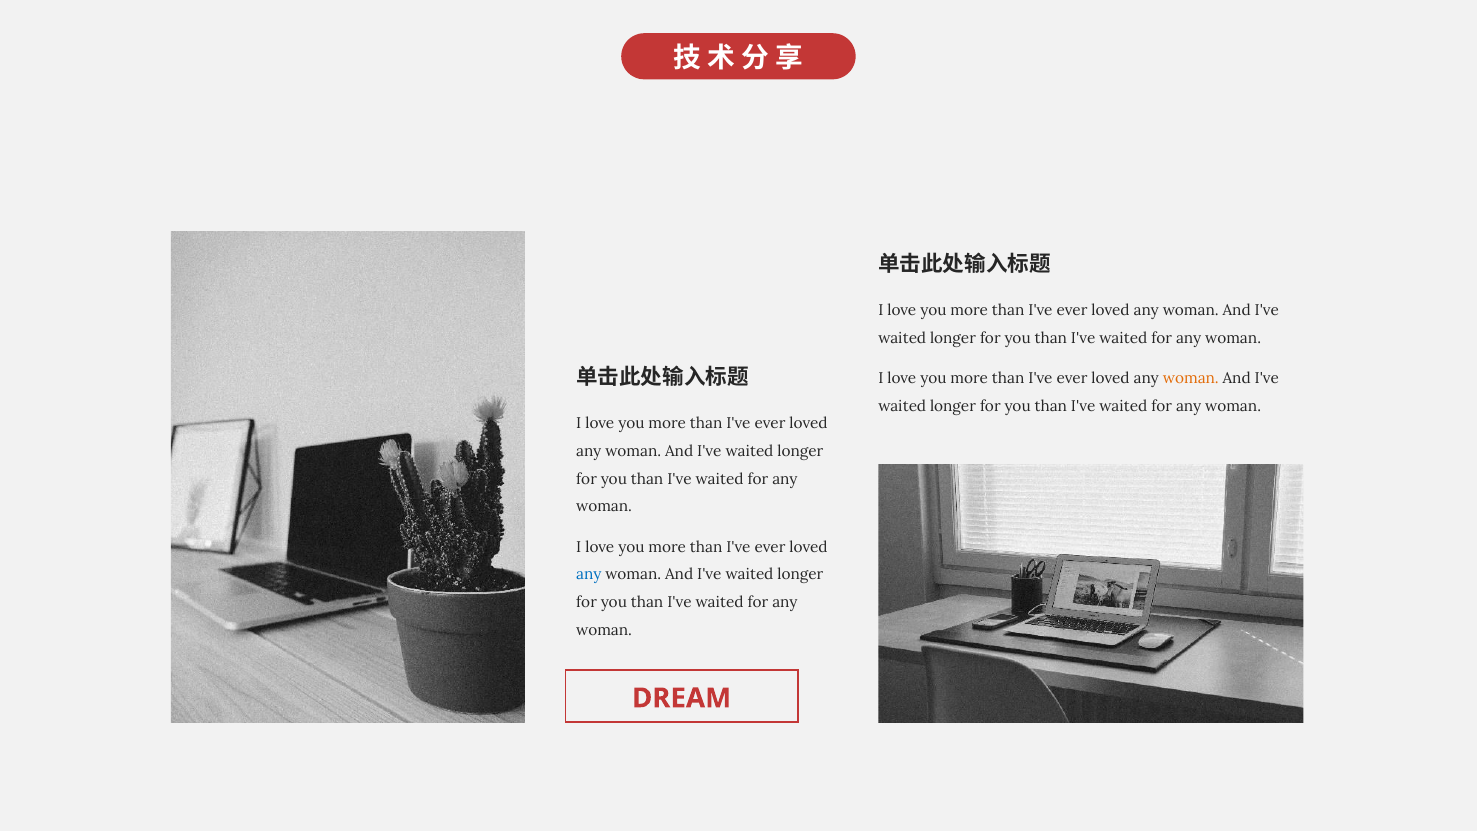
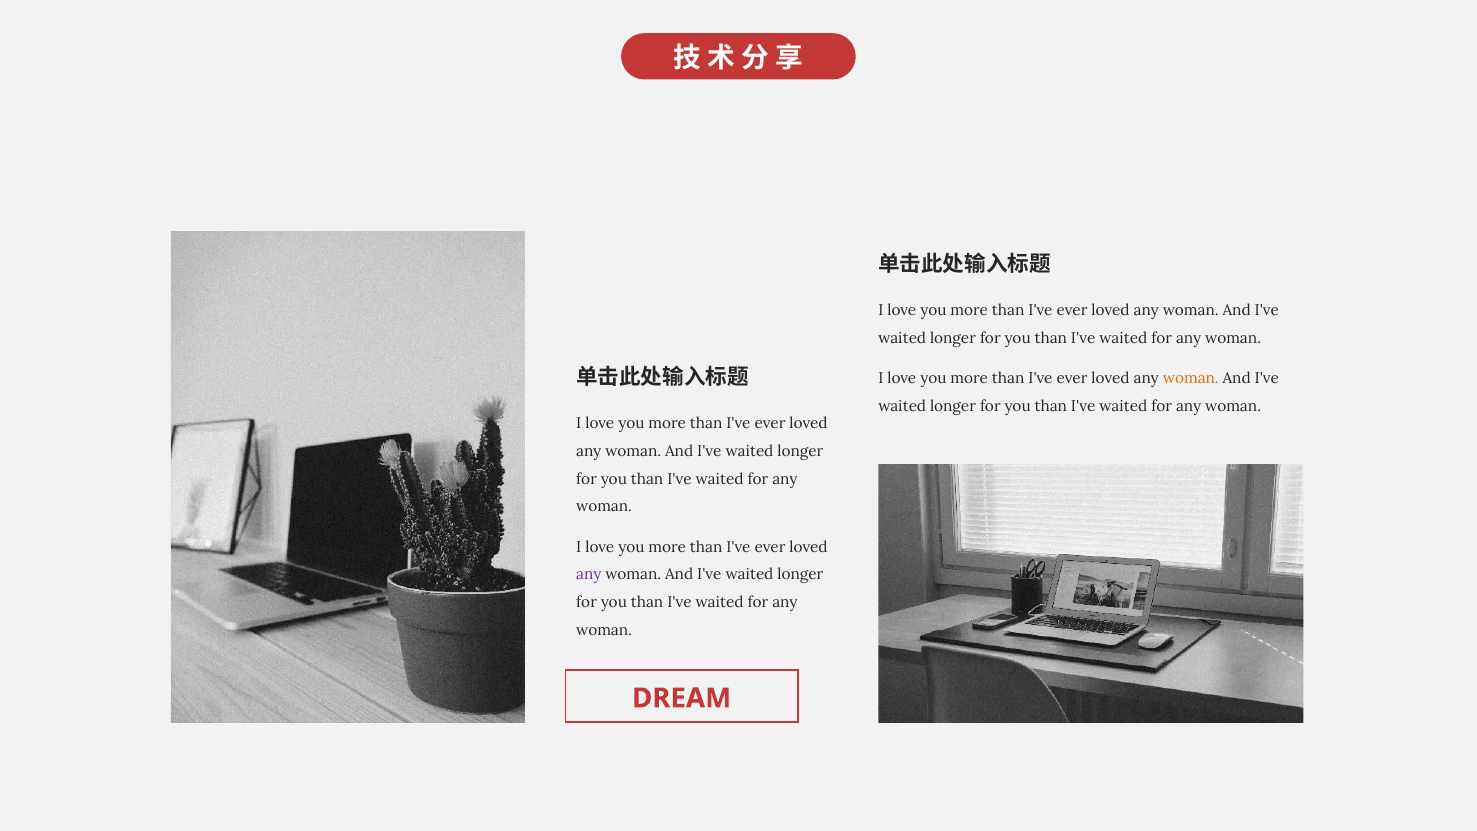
any colour: blue -> purple (589, 575)
